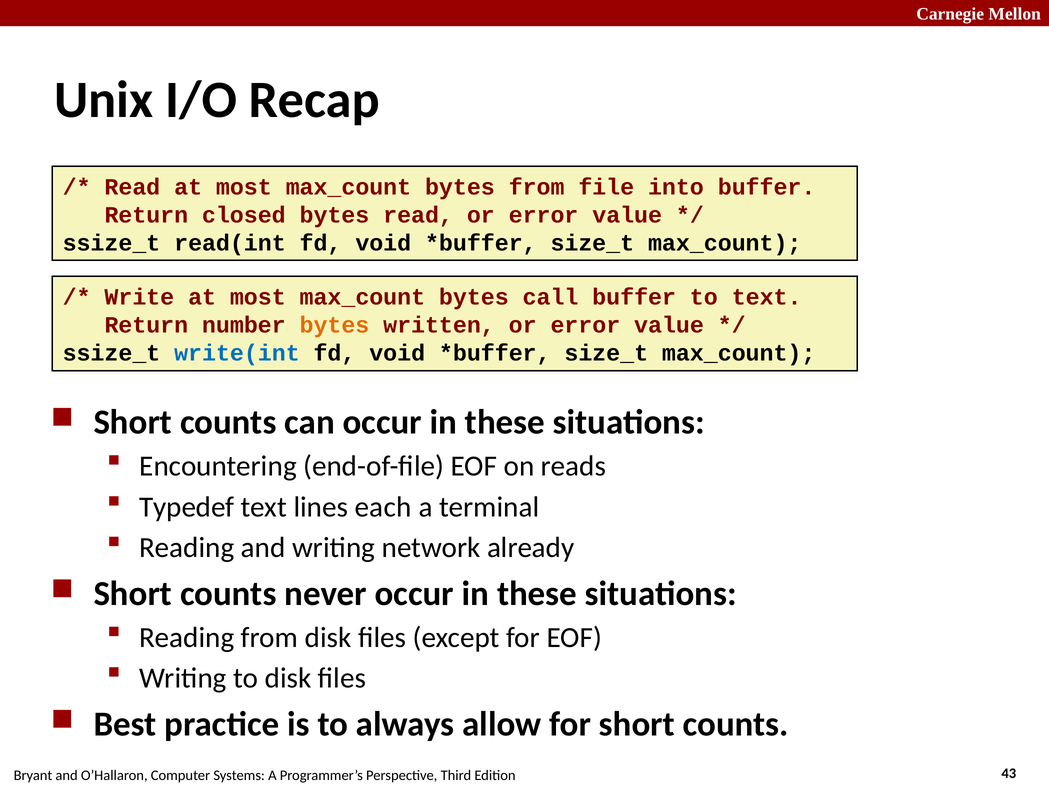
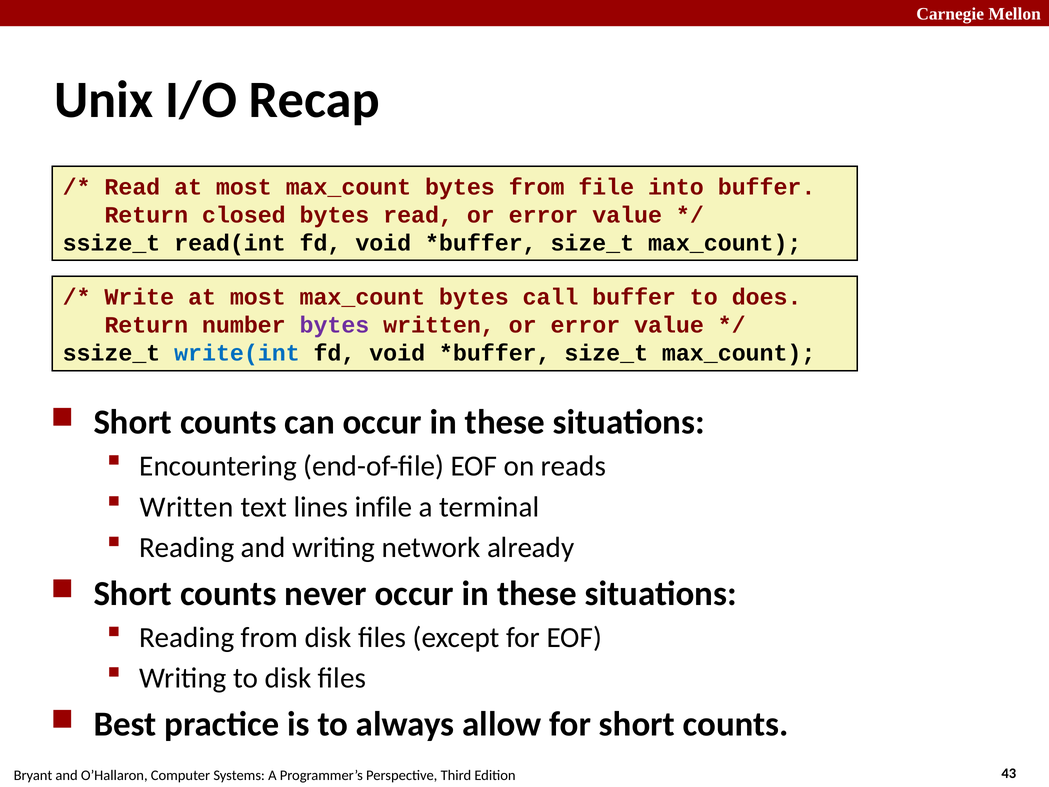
to text: text -> does (767, 297)
bytes colour: orange -> purple (334, 325)
Typedef: Typedef -> Written (187, 507)
each: each -> infile (383, 507)
